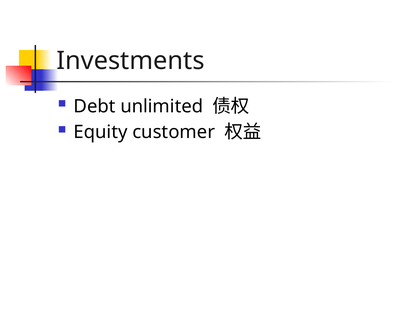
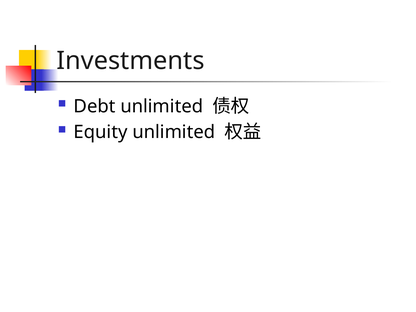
Equity customer: customer -> unlimited (174, 132)
